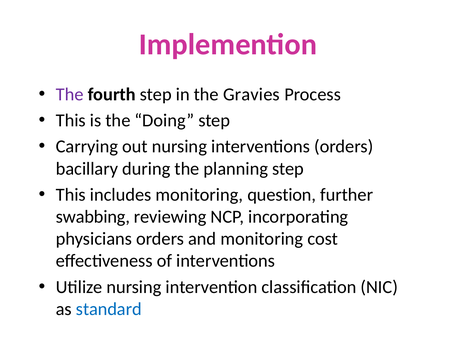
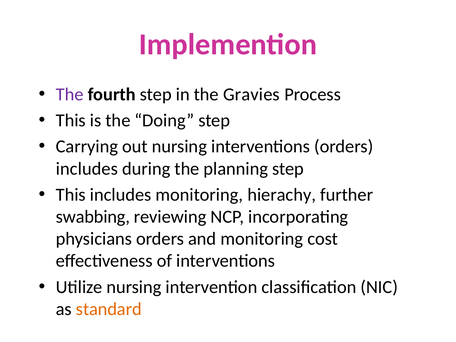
bacillary: bacillary -> includes (87, 169)
question: question -> hierachy (282, 195)
standard colour: blue -> orange (109, 309)
